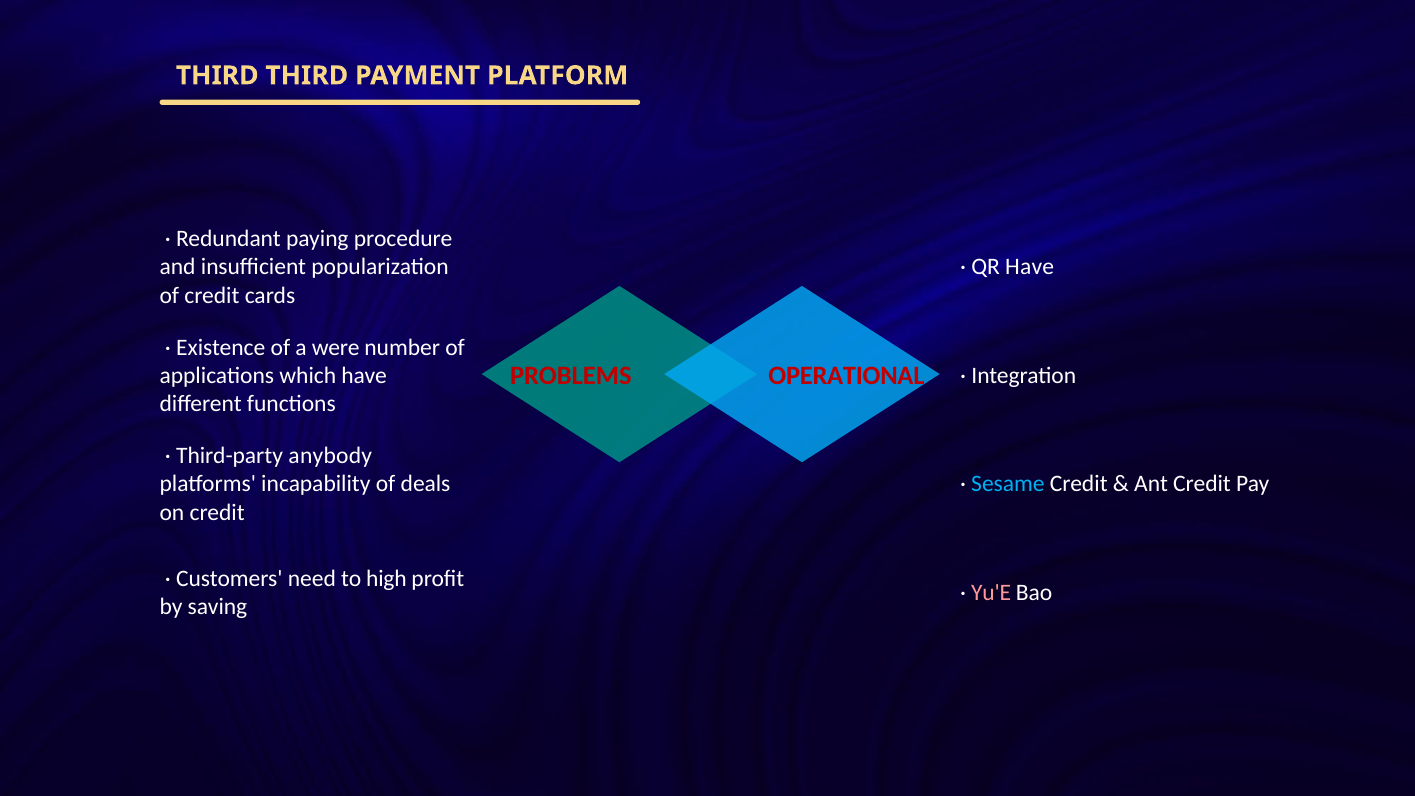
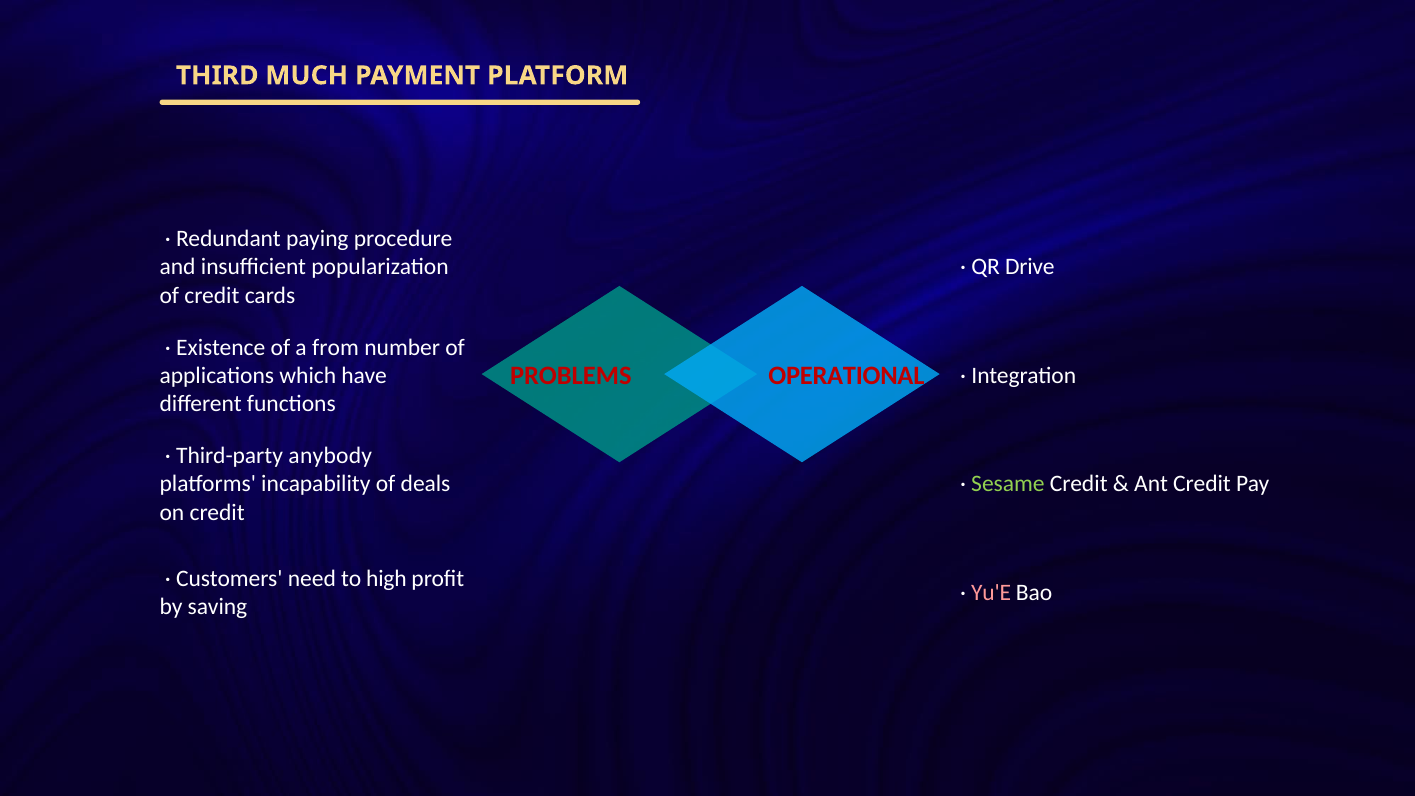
THIRD THIRD: THIRD -> MUCH (307, 76)
QR Have: Have -> Drive (1030, 267)
were: were -> from (336, 347)
Sesame colour: light blue -> light green (1008, 484)
